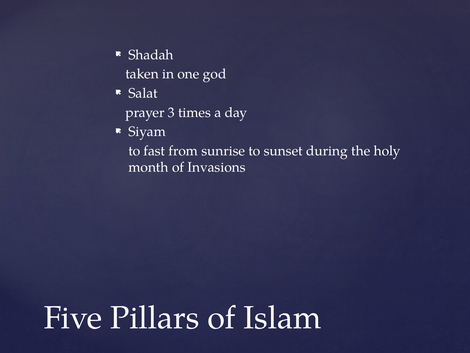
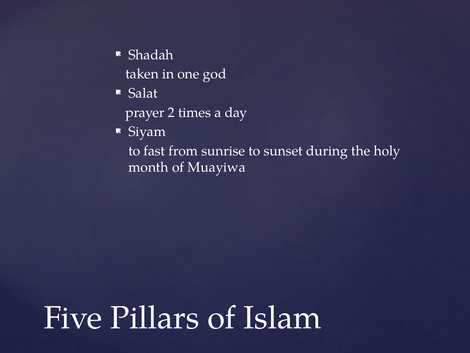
3: 3 -> 2 (171, 112)
Invasions: Invasions -> Muayiwa (217, 167)
